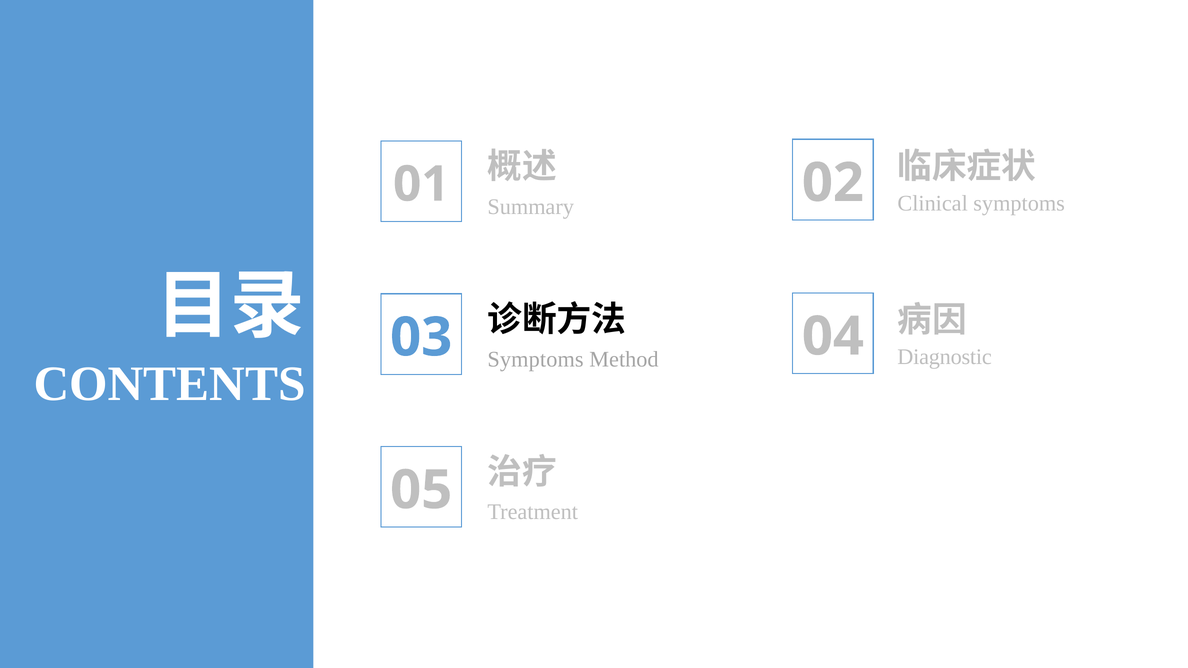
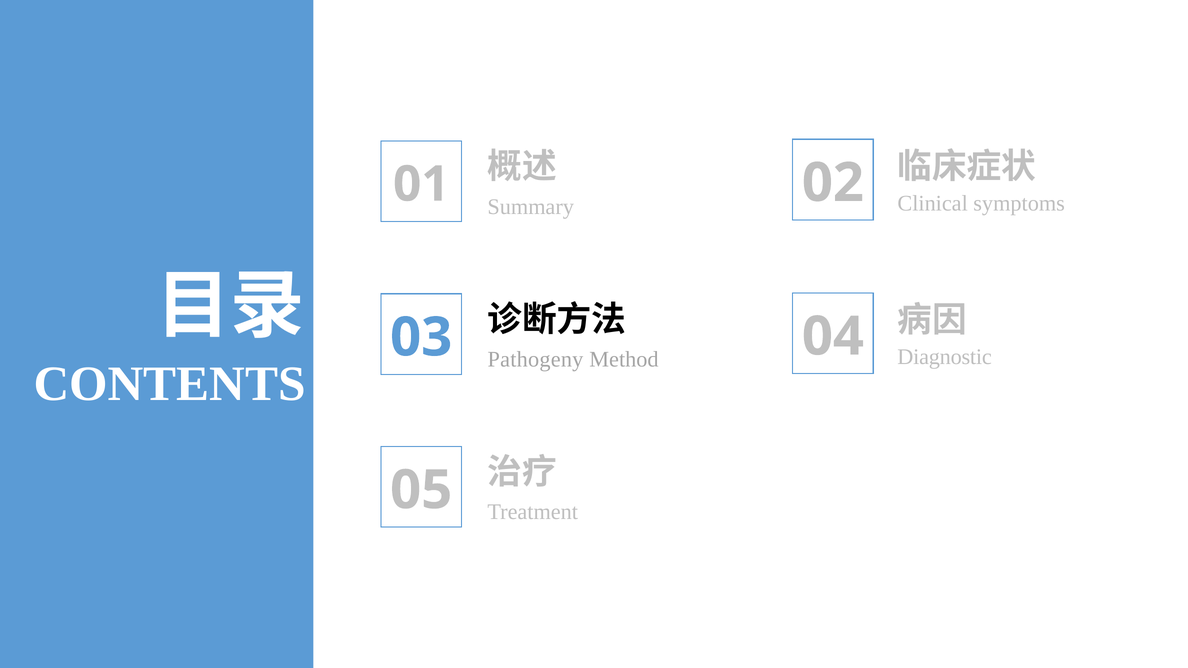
Symptoms: Symptoms -> Pathogeny (535, 360)
